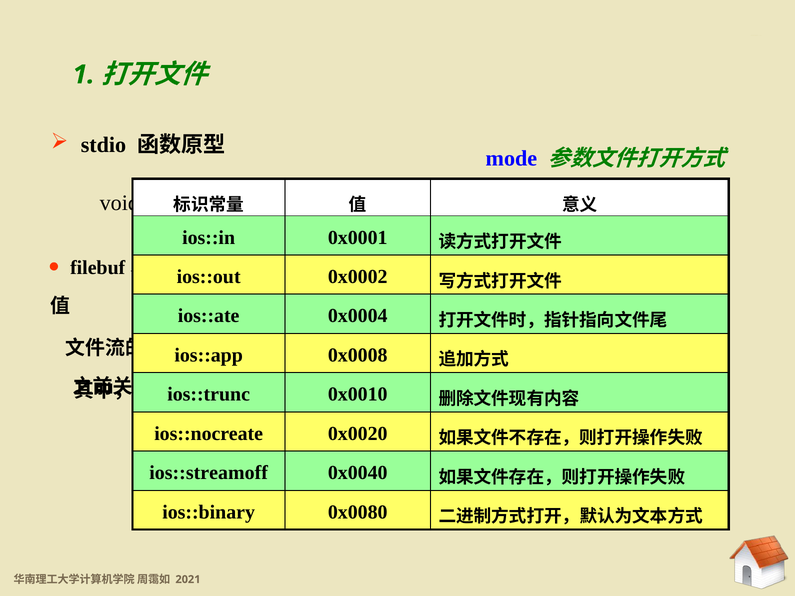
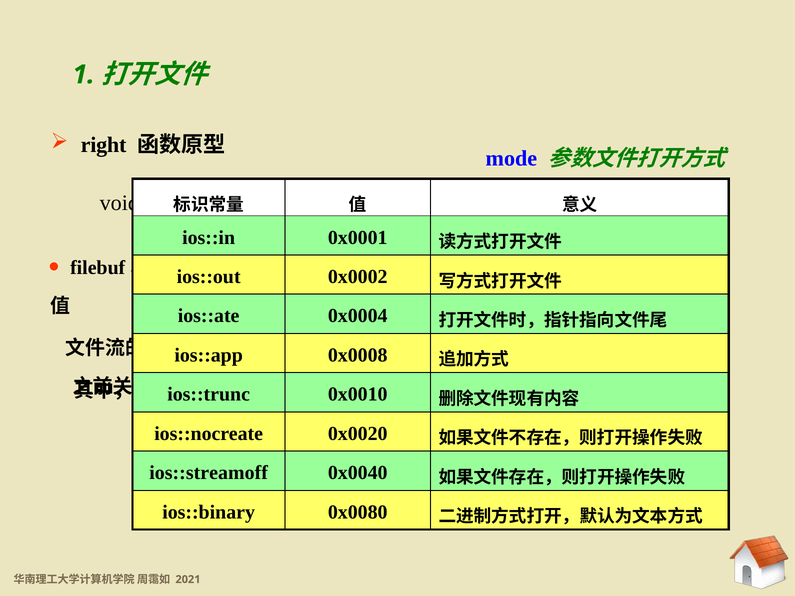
stdio: stdio -> right (104, 145)
